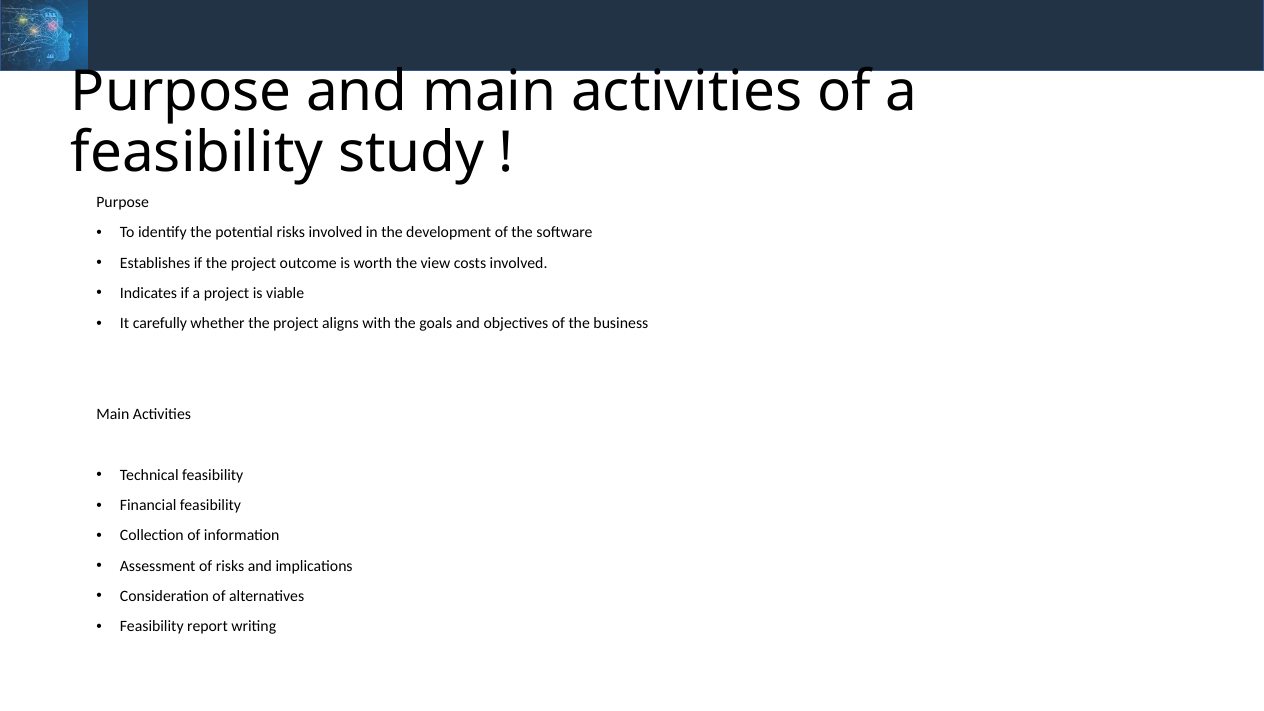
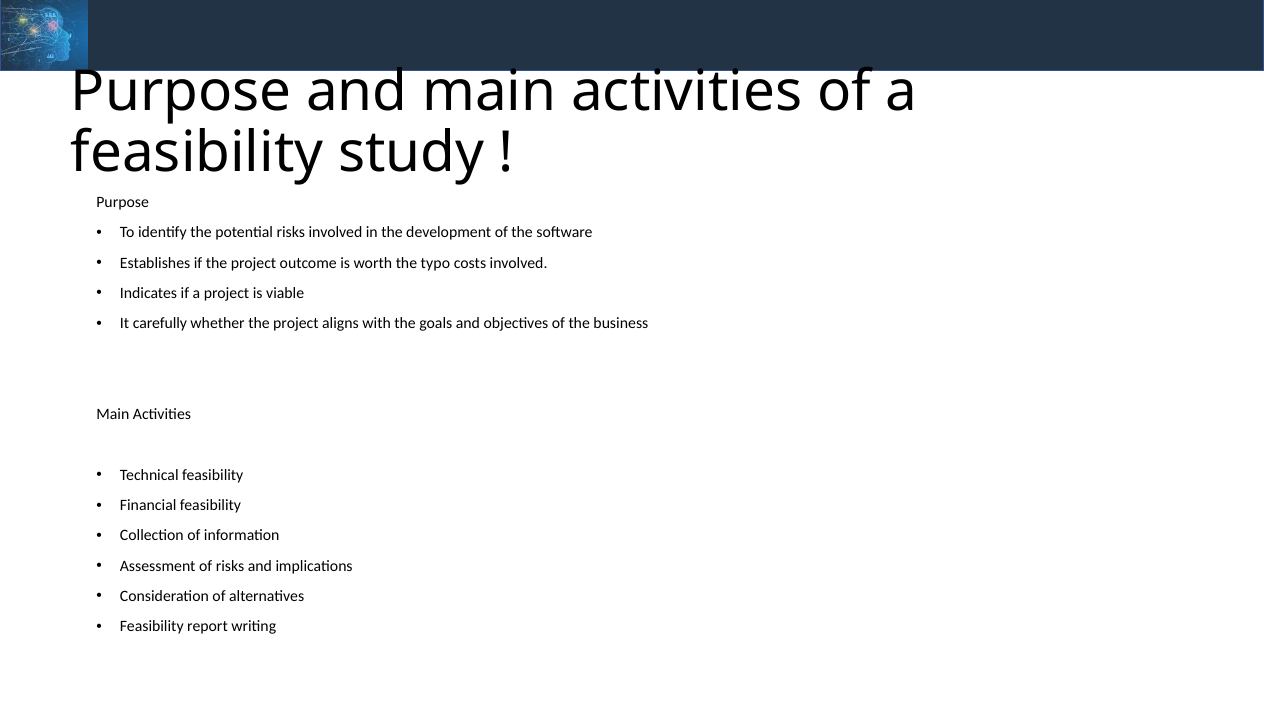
view: view -> typo (435, 263)
